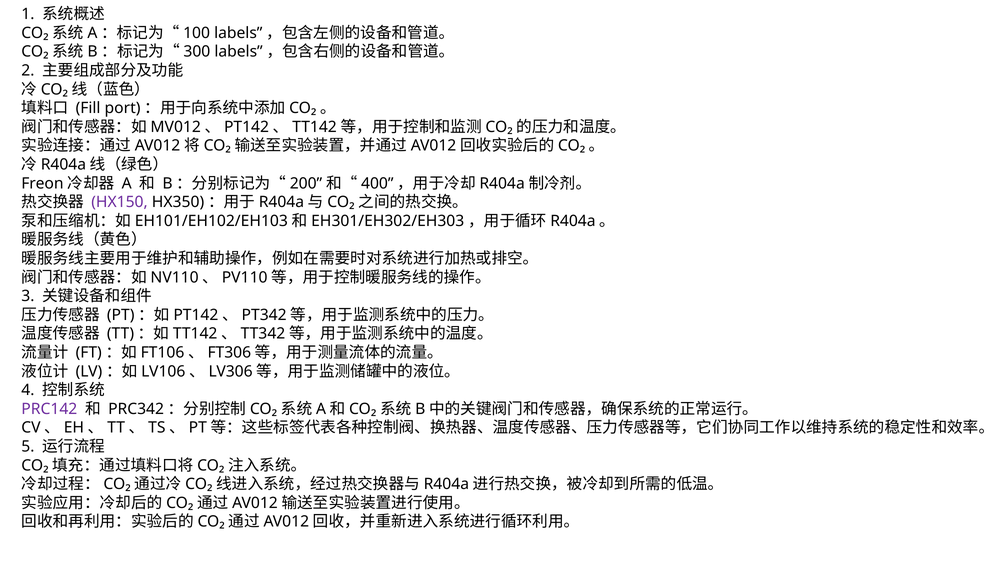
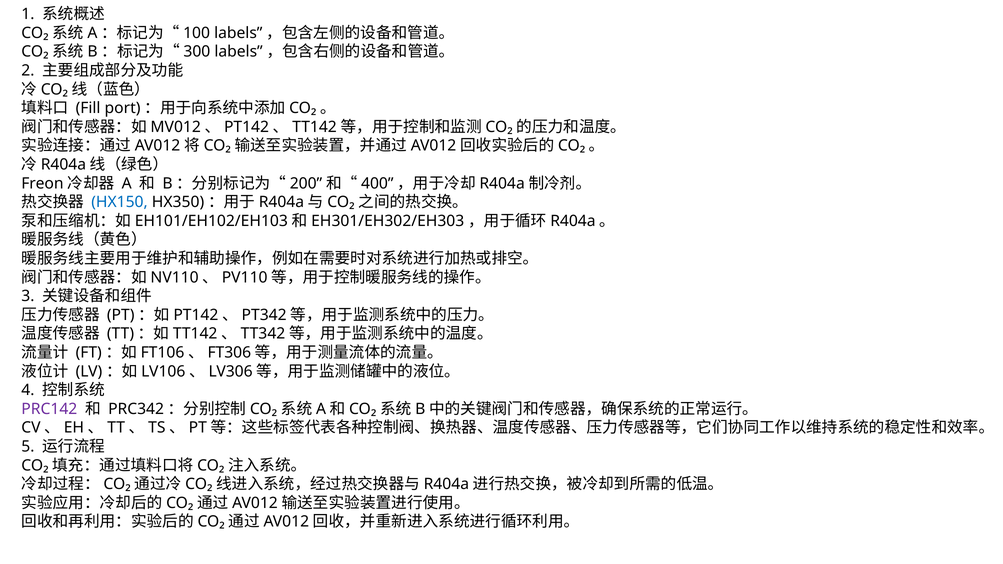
HX150 colour: purple -> blue (120, 202)
